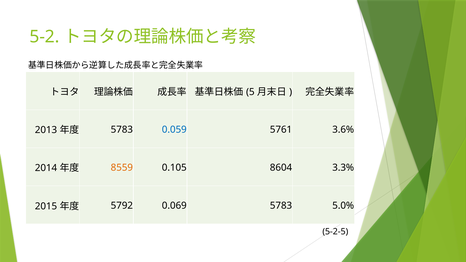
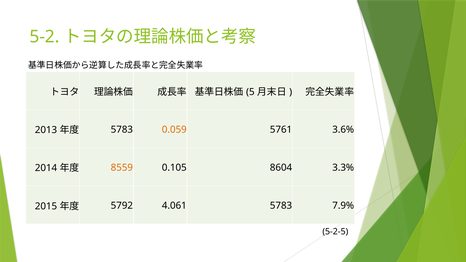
0.059 colour: blue -> orange (174, 130)
0.069: 0.069 -> 4.061 (174, 206)
5.0%: 5.0% -> 7.9% (343, 206)
